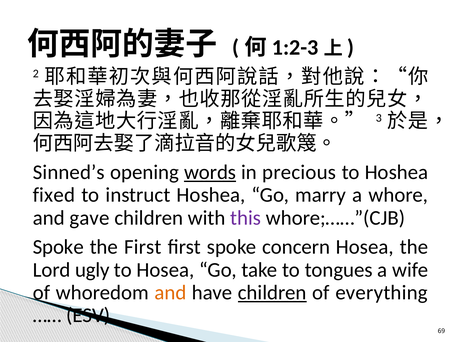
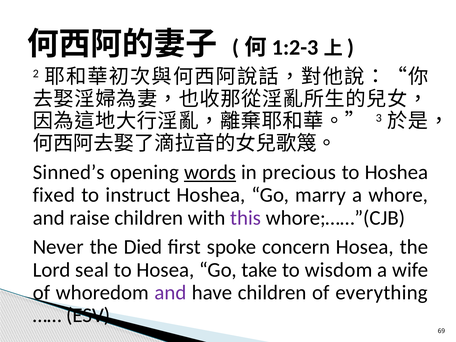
gave: gave -> raise (90, 218)
Spoke: Spoke -> Never (58, 247)
the First: First -> Died (143, 247)
ugly: ugly -> seal (92, 270)
tongues: tongues -> wisdom (339, 270)
and colour: orange -> purple (170, 293)
children underline: present -> none (272, 293)
